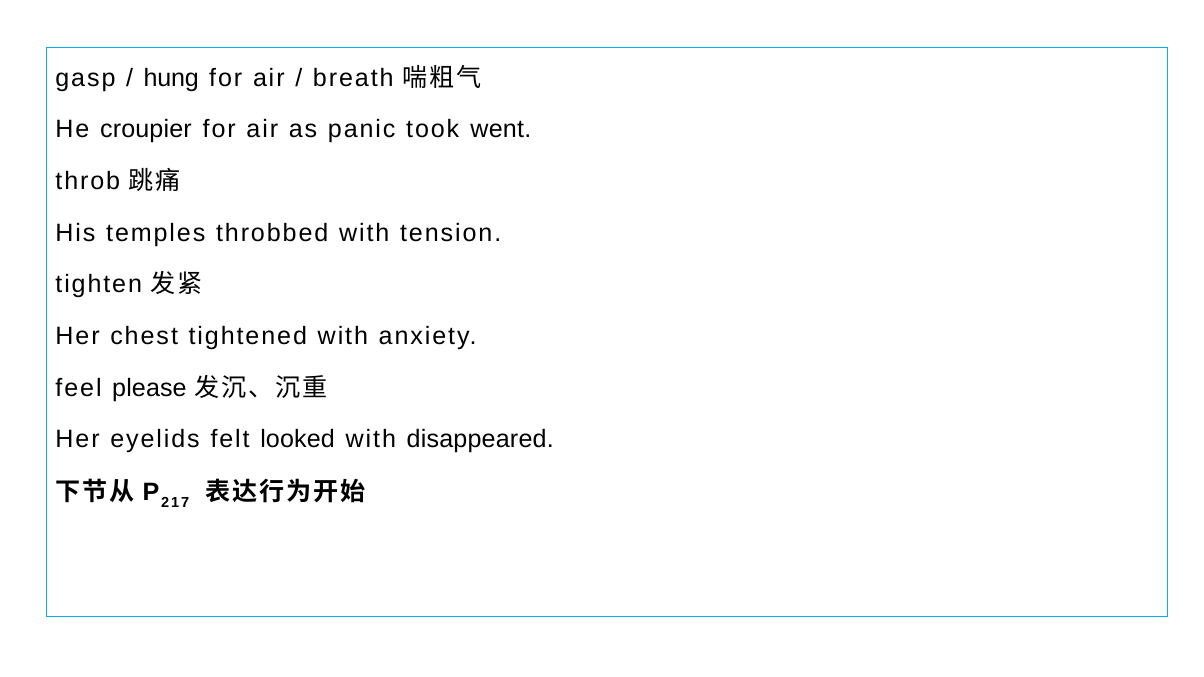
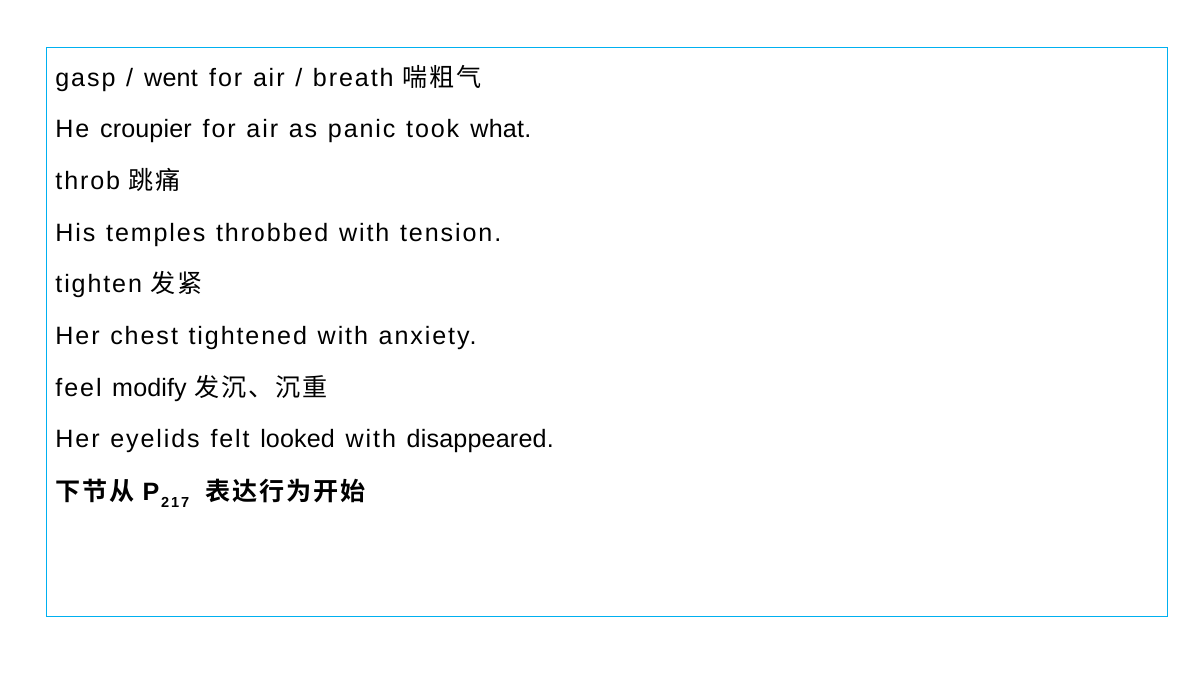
hung: hung -> went (171, 78)
went: went -> what (501, 130)
please: please -> modify (149, 388)
